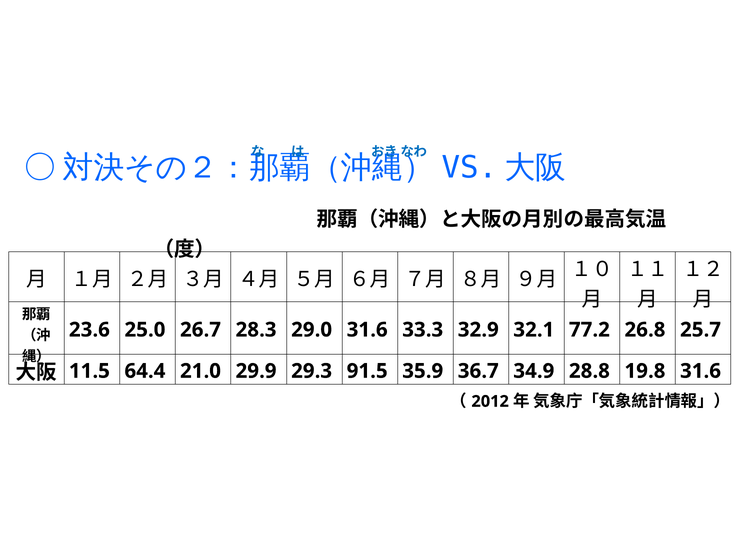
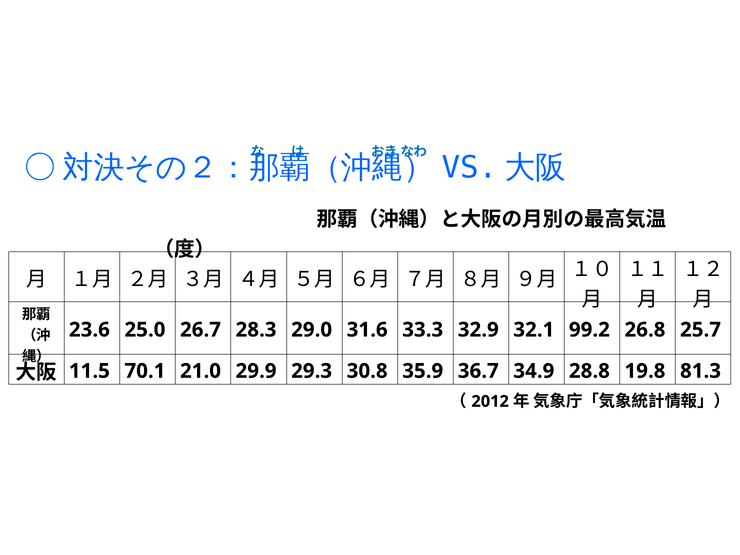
77.2: 77.2 -> 99.2 (589, 330)
64.4: 64.4 -> 70.1 (145, 371)
91.5: 91.5 -> 30.8 (367, 371)
19.8 31.6: 31.6 -> 81.3 (701, 371)
